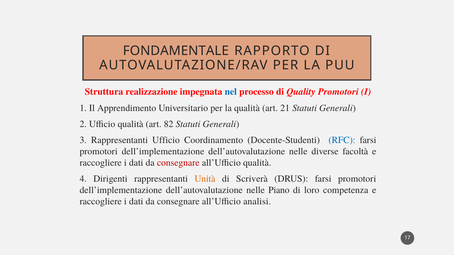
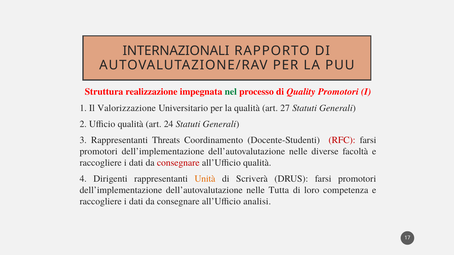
FONDAMENTALE: FONDAMENTALE -> INTERNAZIONALI (176, 51)
nel colour: blue -> green (231, 92)
Apprendimento: Apprendimento -> Valorizzazione (127, 108)
21: 21 -> 27 (285, 108)
82: 82 -> 24 (169, 124)
Rappresentanti Ufficio: Ufficio -> Threats (166, 140)
RFC colour: blue -> red (342, 140)
Piano: Piano -> Tutta (279, 190)
